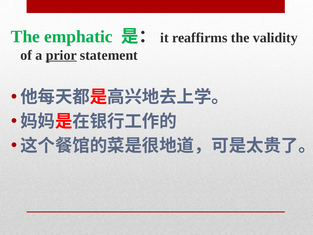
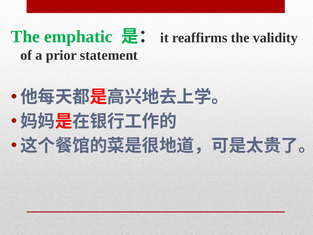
prior underline: present -> none (61, 55)
